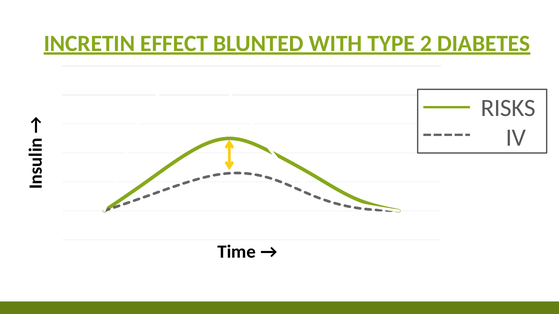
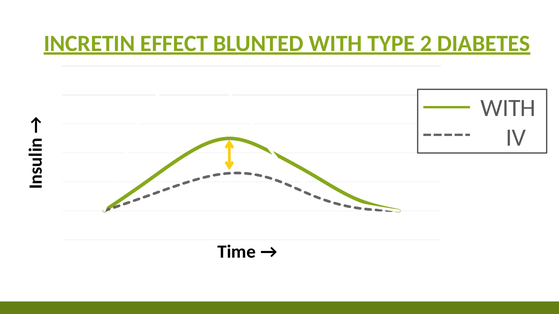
RISKS: RISKS -> WITH (508, 108)
